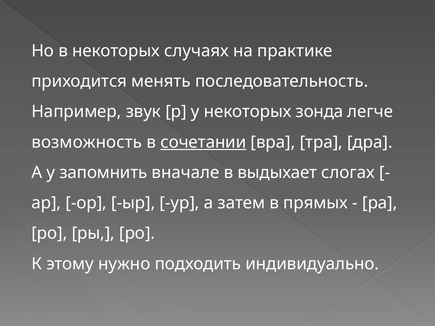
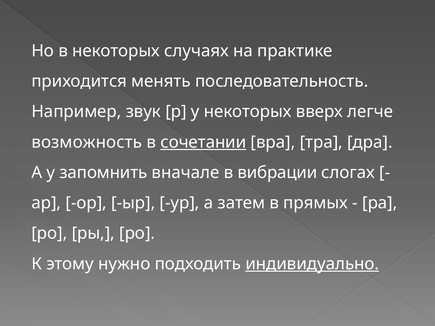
зонда: зонда -> вверх (319, 112)
выдыхает: выдыхает -> вибрации (277, 173)
индивидуально underline: none -> present (312, 264)
